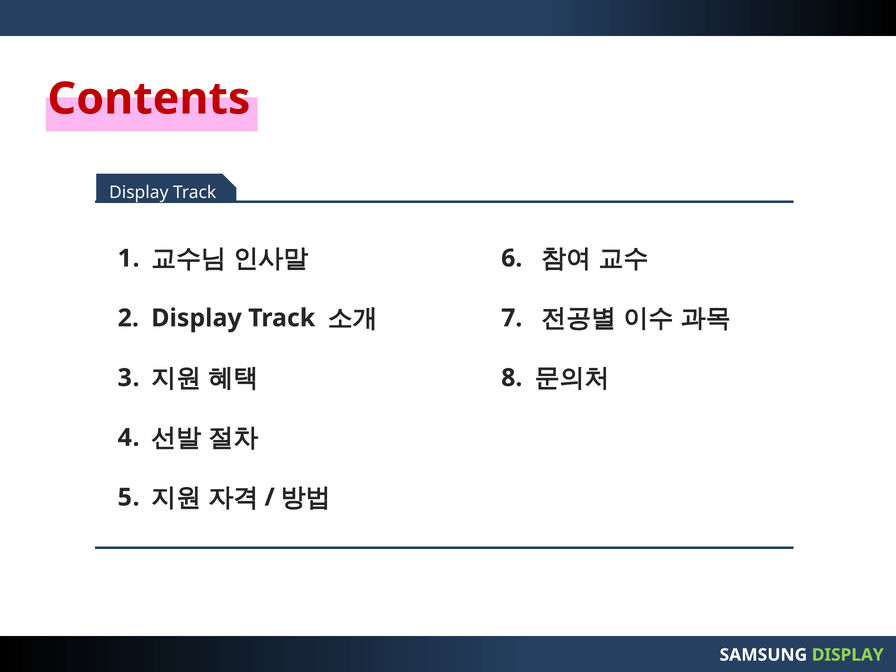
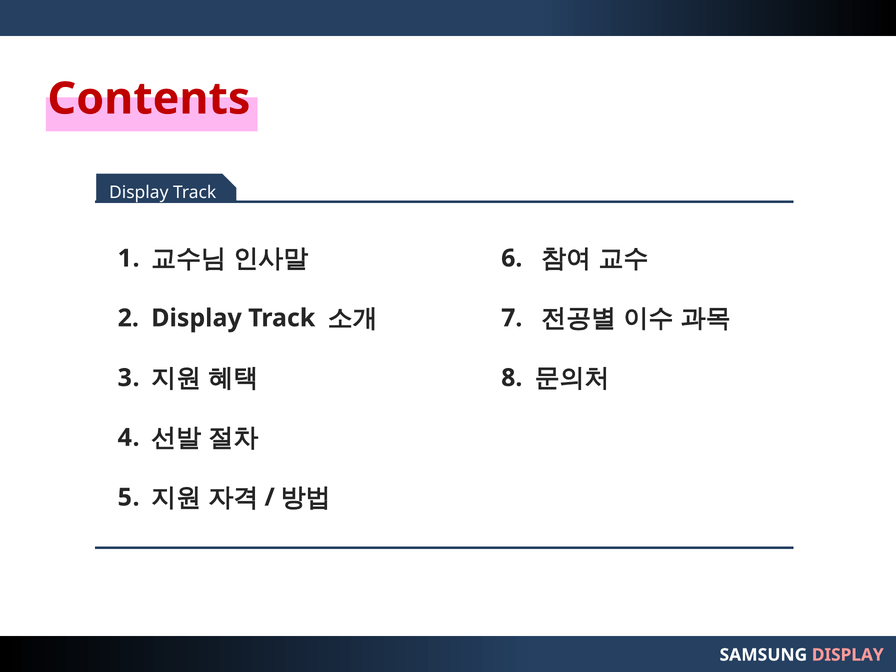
DISPLAY colour: light green -> pink (848, 655)
